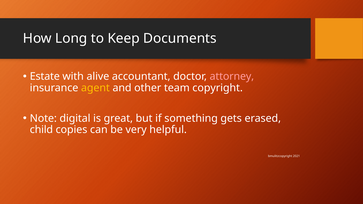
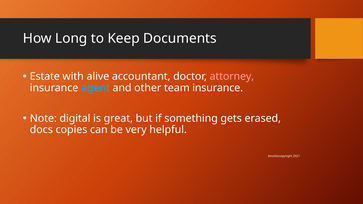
agent colour: yellow -> light blue (95, 88)
team copyright: copyright -> insurance (218, 88)
child: child -> docs (41, 130)
